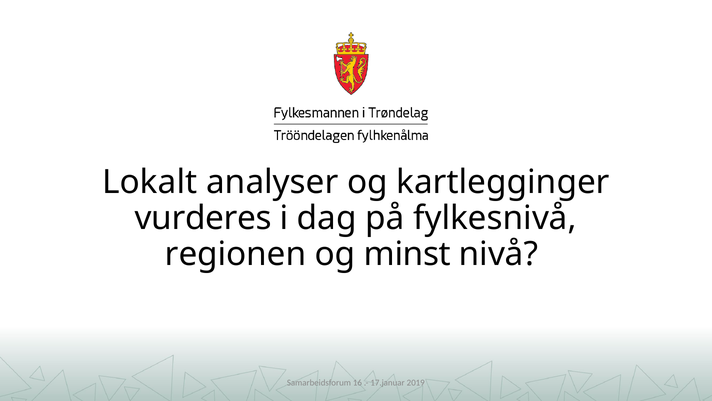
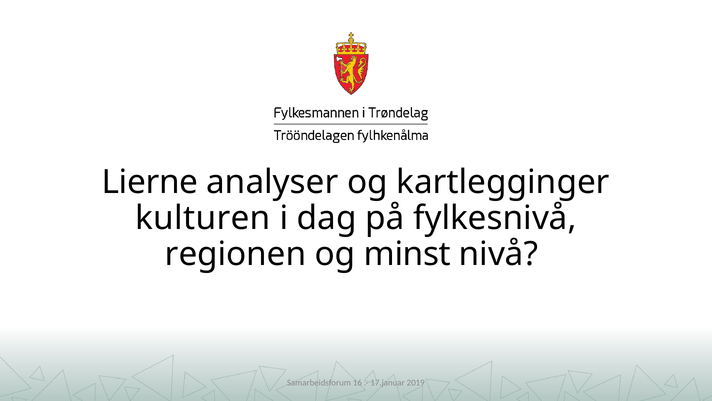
Lokalt: Lokalt -> Lierne (150, 182)
vurderes: vurderes -> kulturen (203, 218)
